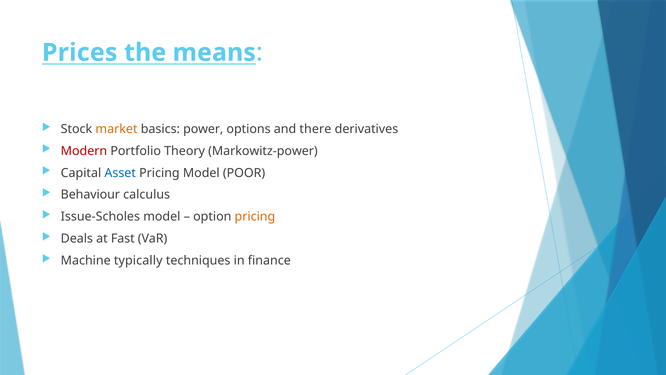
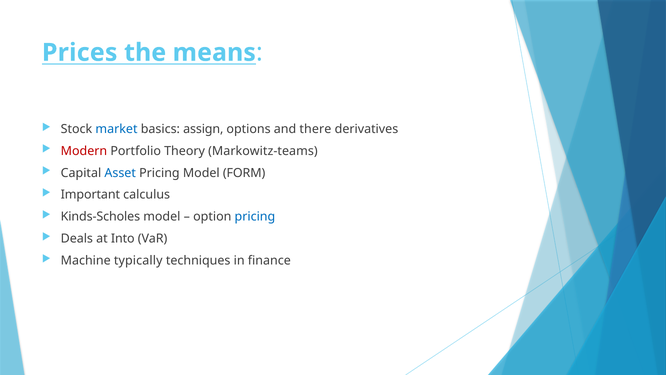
market colour: orange -> blue (117, 129)
power: power -> assign (203, 129)
Markowitz-power: Markowitz-power -> Markowitz-teams (263, 151)
POOR: POOR -> FORM (244, 173)
Behaviour: Behaviour -> Important (90, 195)
Issue-Scholes: Issue-Scholes -> Kinds-Scholes (100, 217)
pricing colour: orange -> blue (255, 217)
Fast: Fast -> Into (123, 239)
